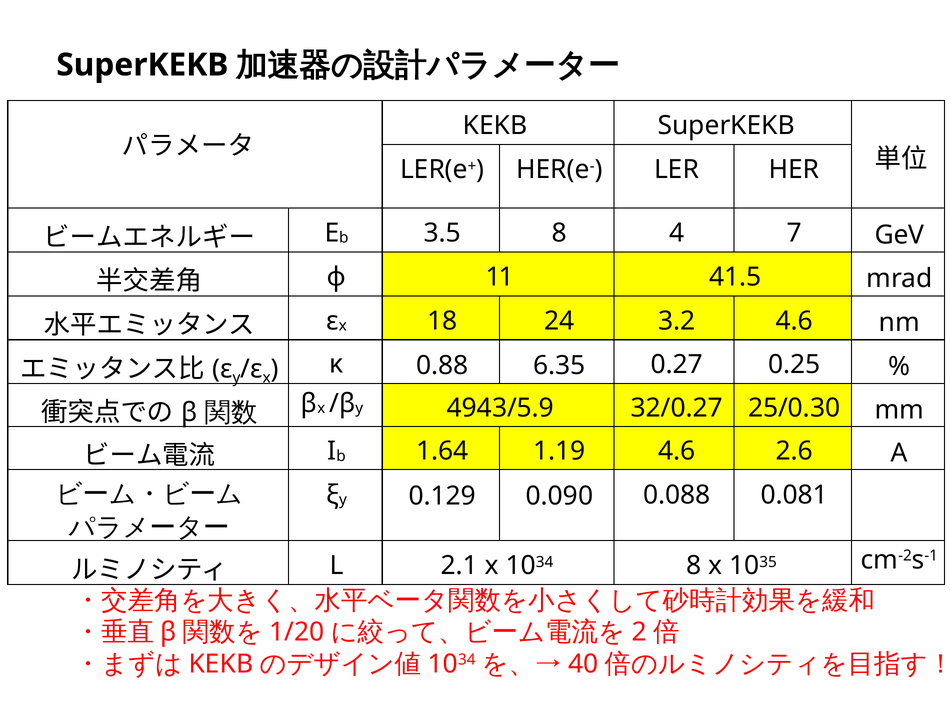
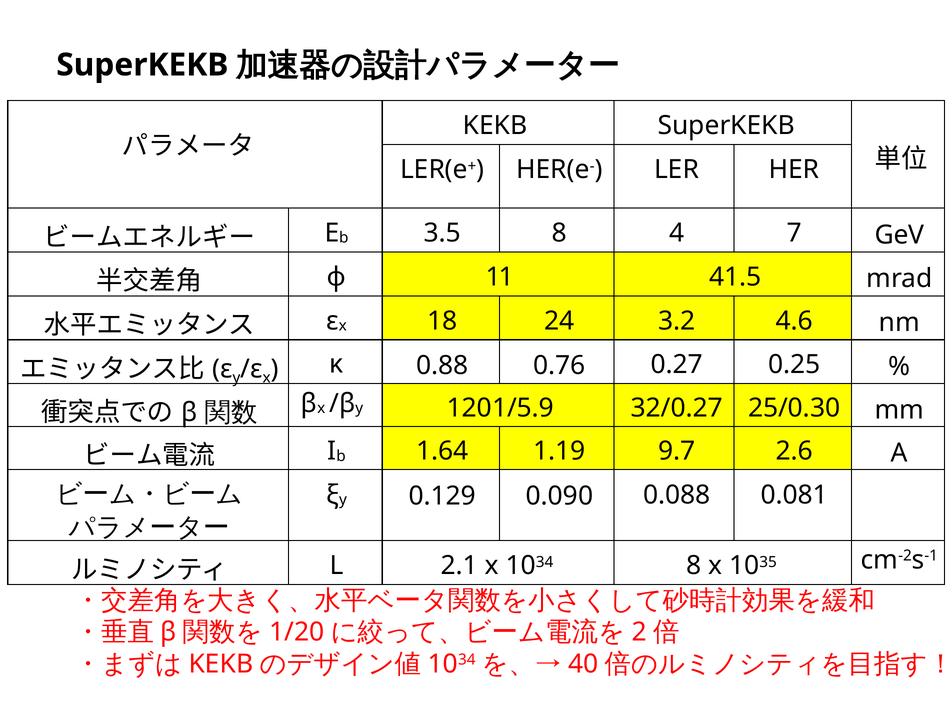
6.35: 6.35 -> 0.76 (559, 366)
4943/5.9: 4943/5.9 -> 1201/5.9 (500, 408)
1.19 4.6: 4.6 -> 9.7 (677, 451)
